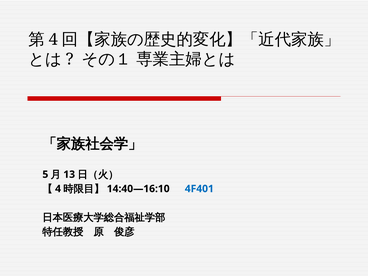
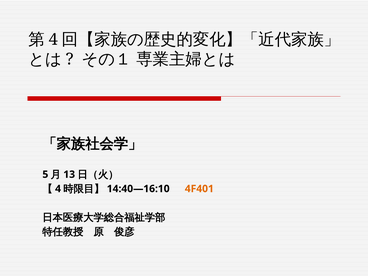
4F401 colour: blue -> orange (199, 189)
